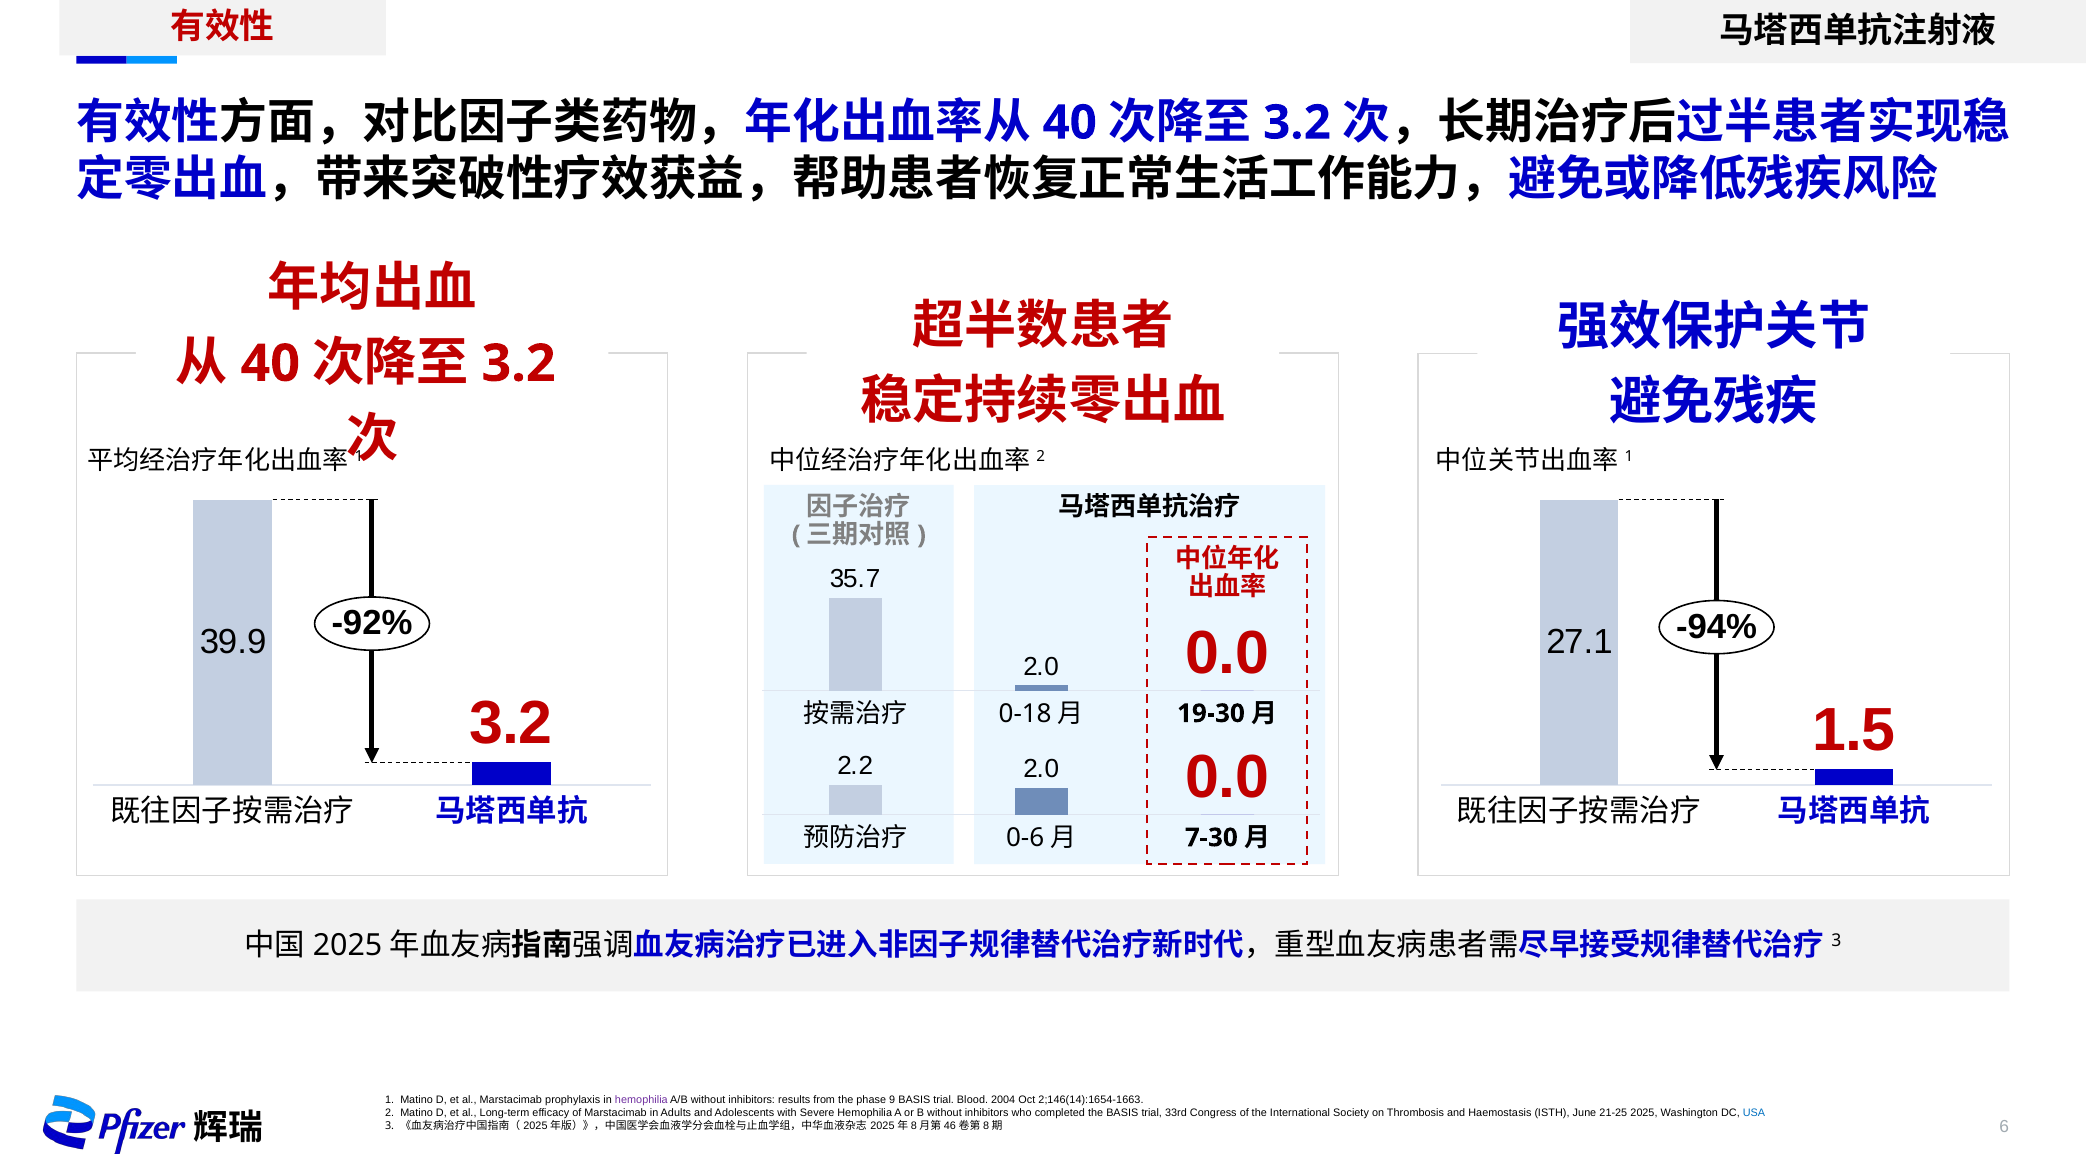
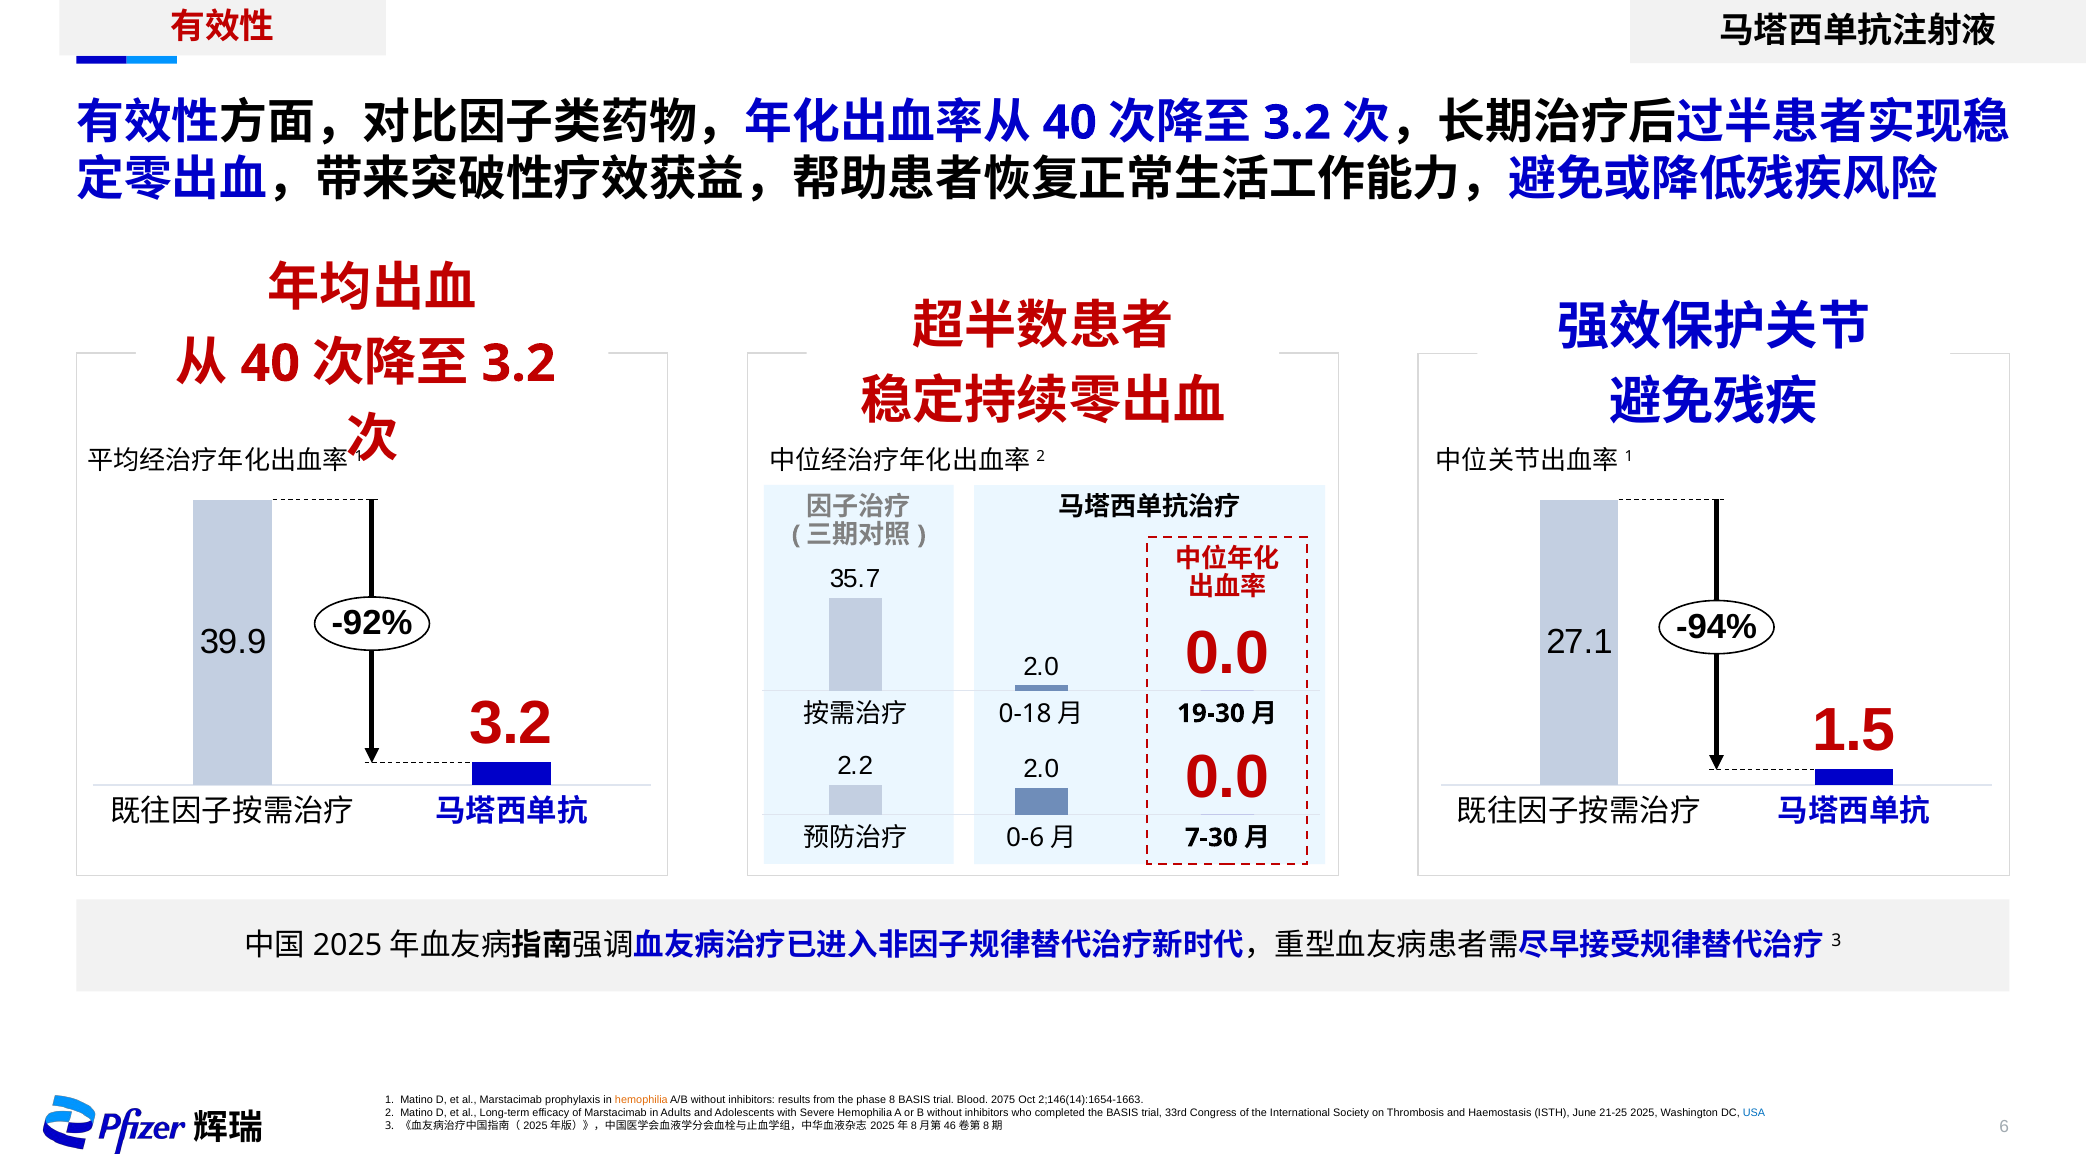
hemophilia colour: purple -> orange (641, 1099)
9: 9 -> 8 (892, 1099)
2004: 2004 -> 2075 (1003, 1099)
